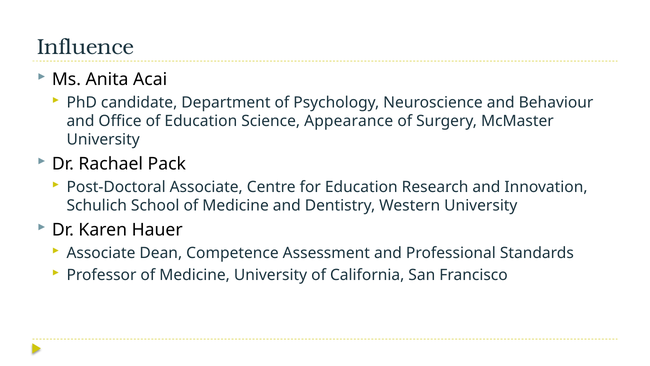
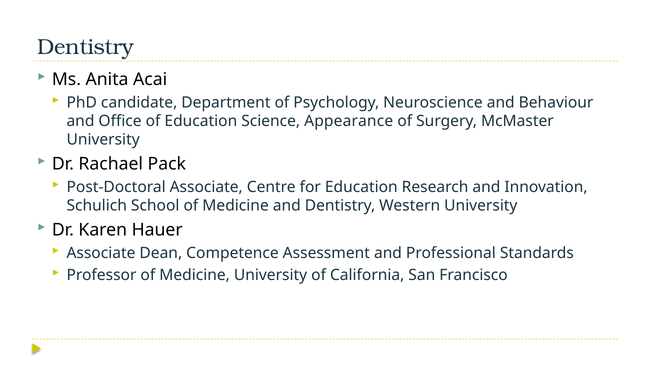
Influence: Influence -> Dentistry (86, 47)
